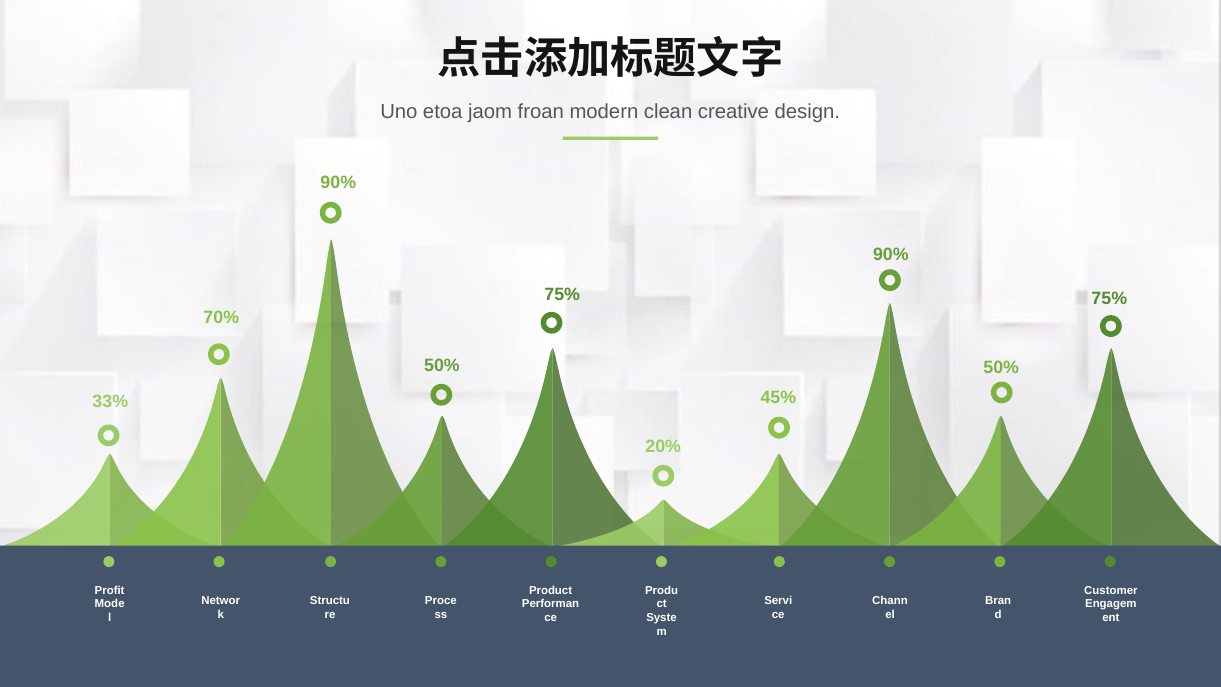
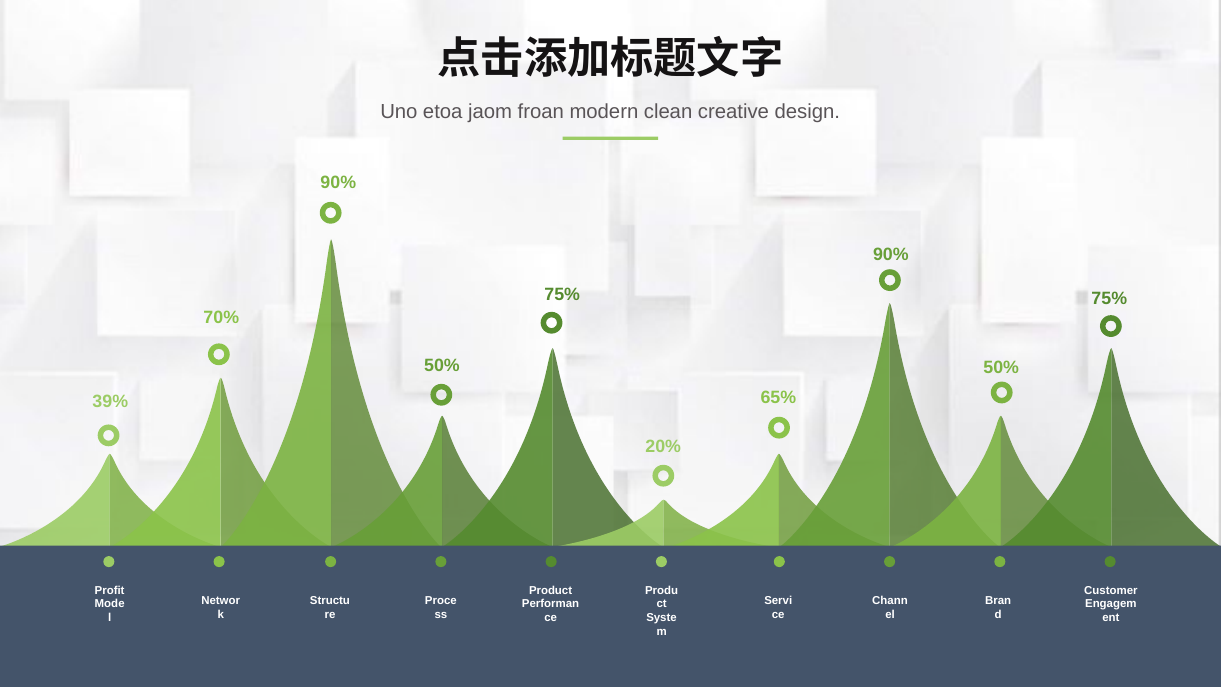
45%: 45% -> 65% (778, 398)
33%: 33% -> 39% (110, 401)
